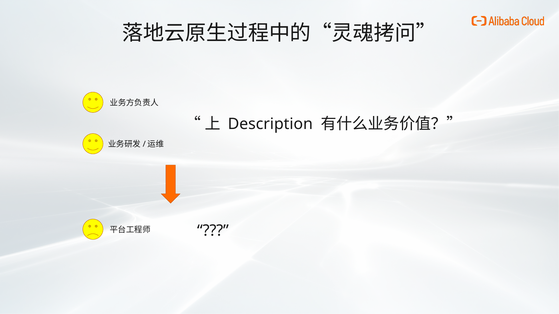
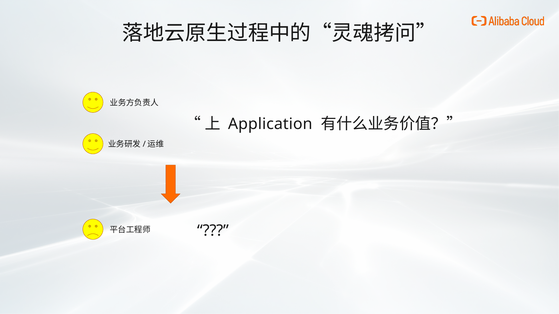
Description: Description -> Application (270, 124)
